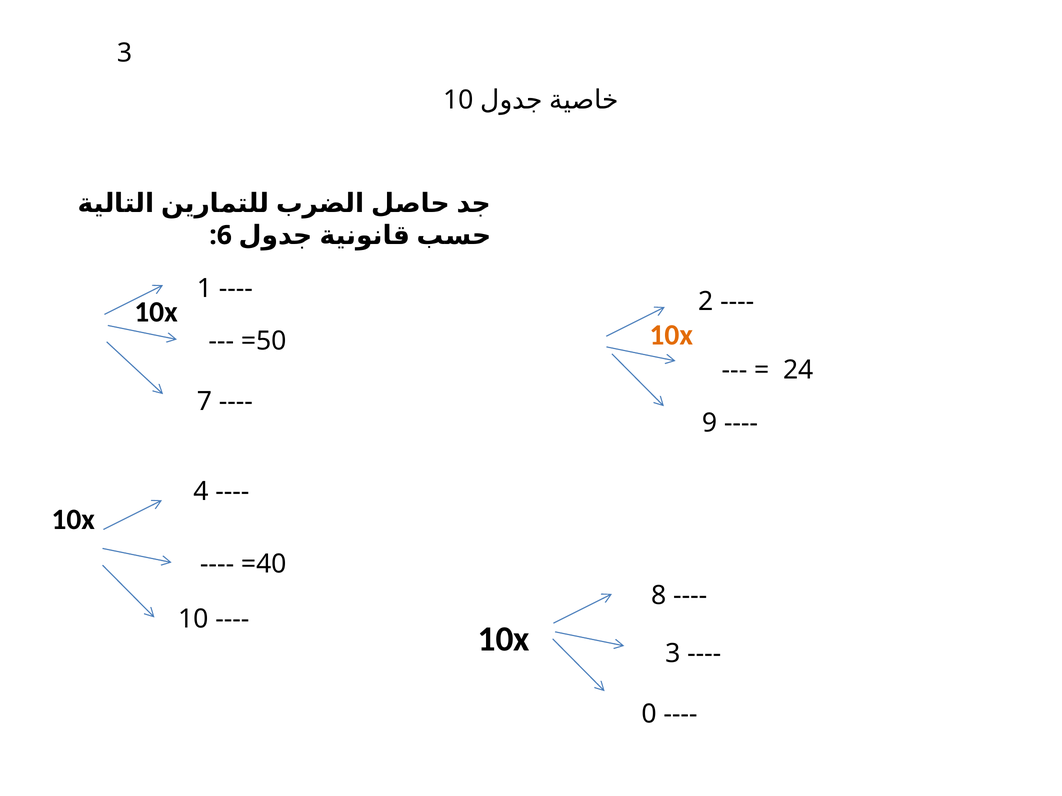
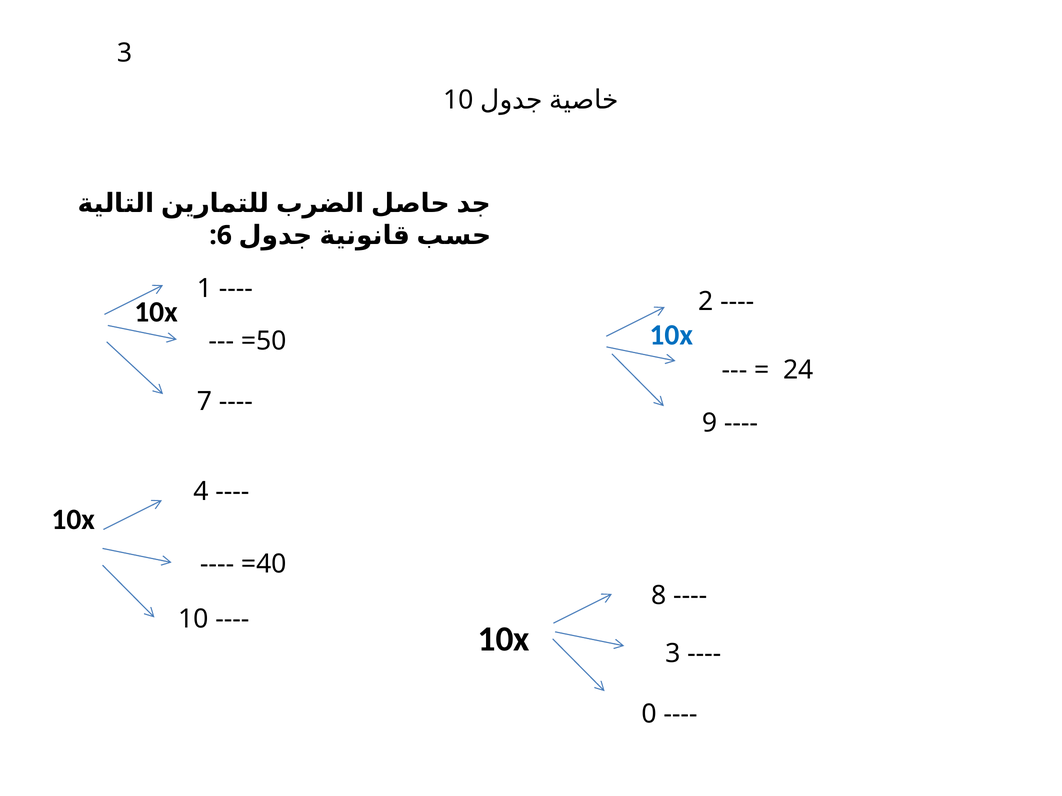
10x colour: orange -> blue (671, 335)
